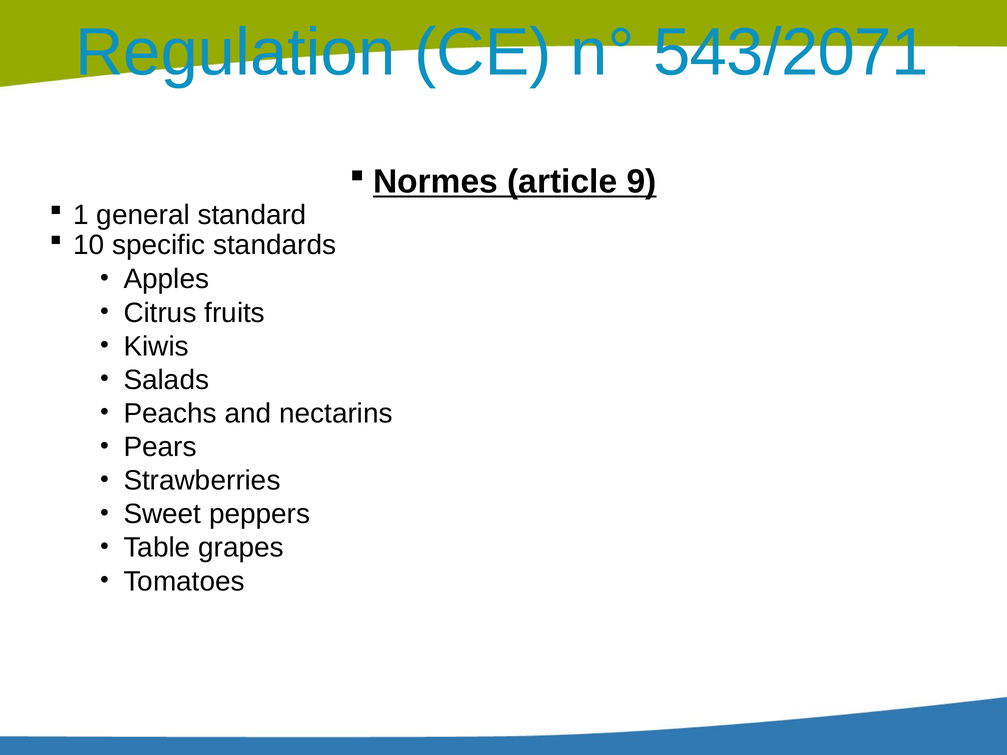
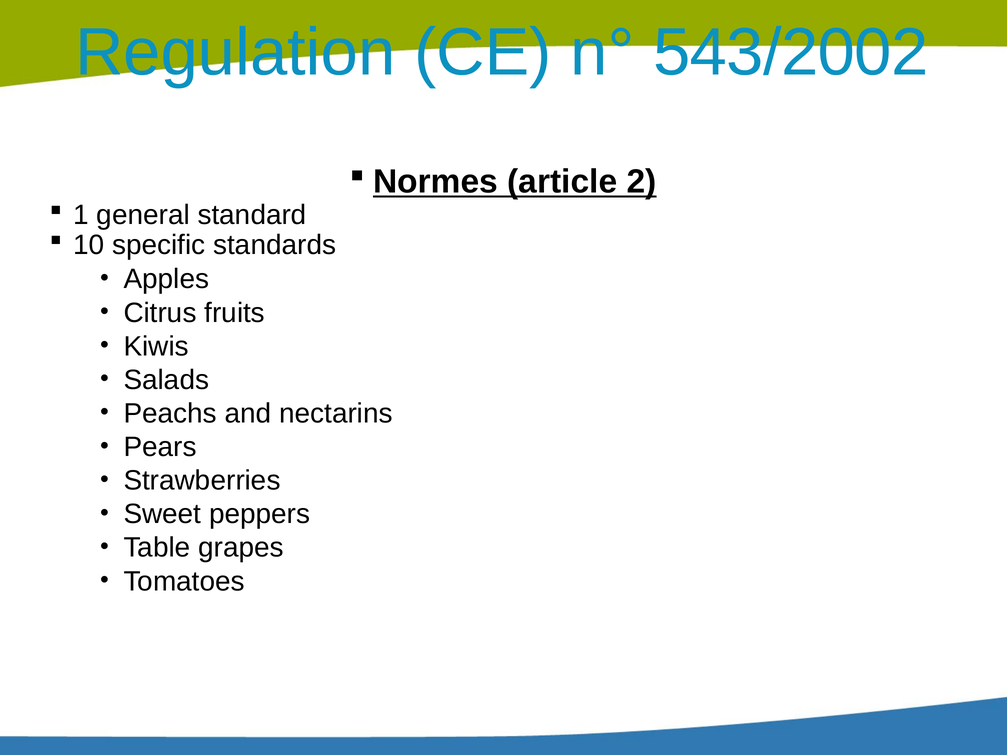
543/2071: 543/2071 -> 543/2002 (791, 53)
9: 9 -> 2 (642, 182)
